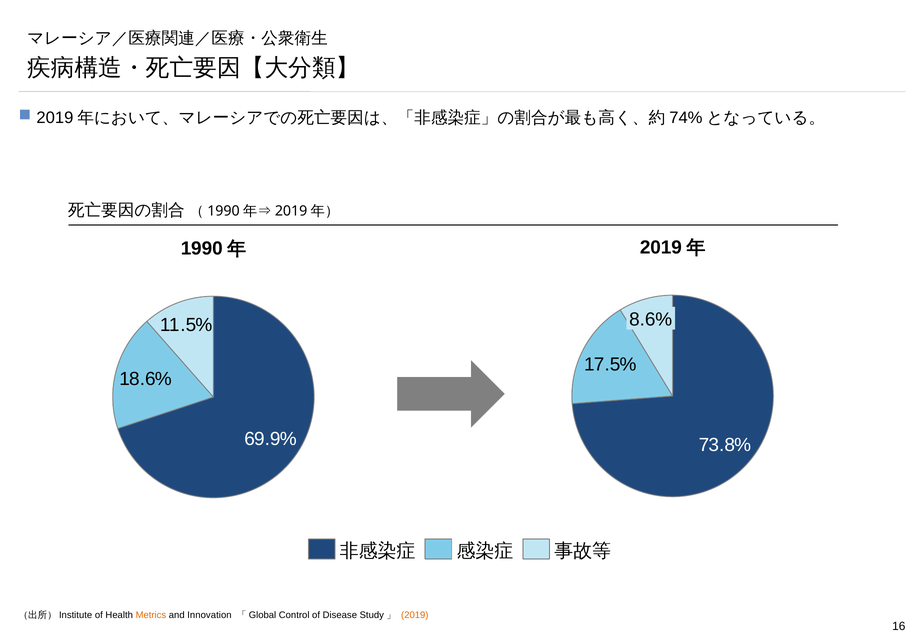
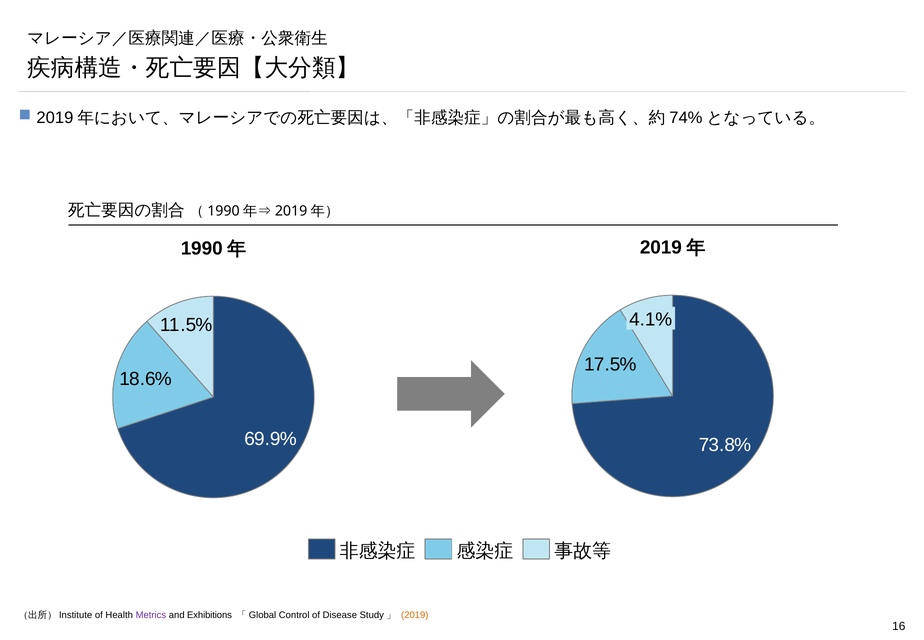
8.6%: 8.6% -> 4.1% (651, 319)
Metrics colour: orange -> purple (151, 615)
Innovation: Innovation -> Exhibitions (210, 615)
